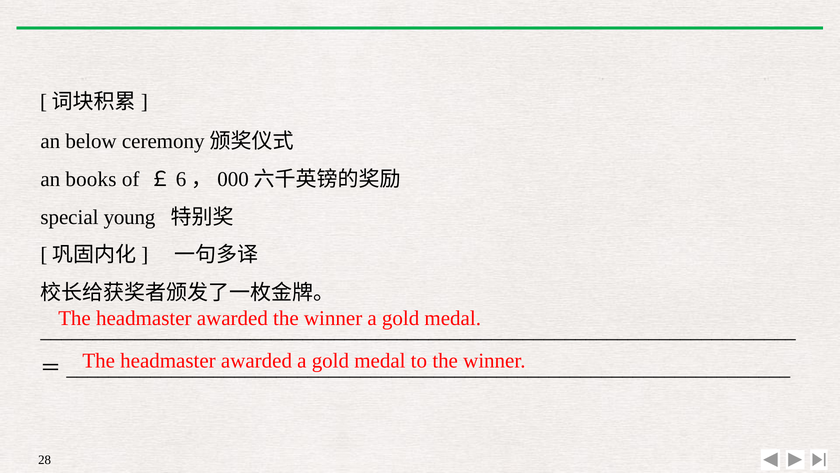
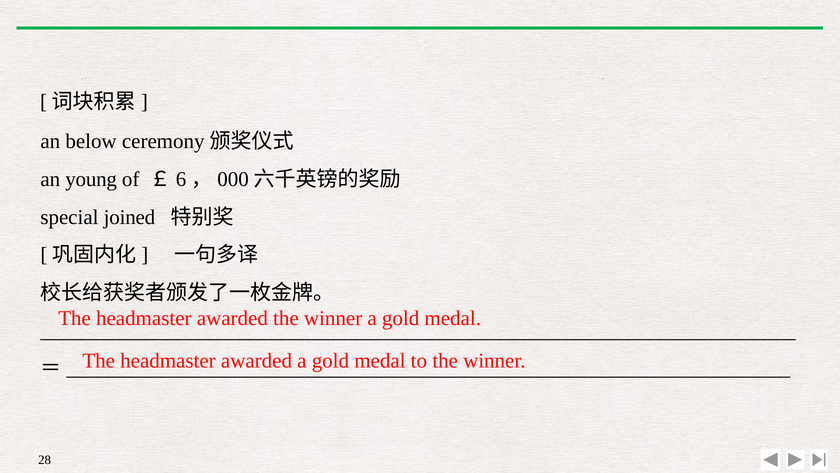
books: books -> young (91, 179)
young: young -> joined (129, 217)
